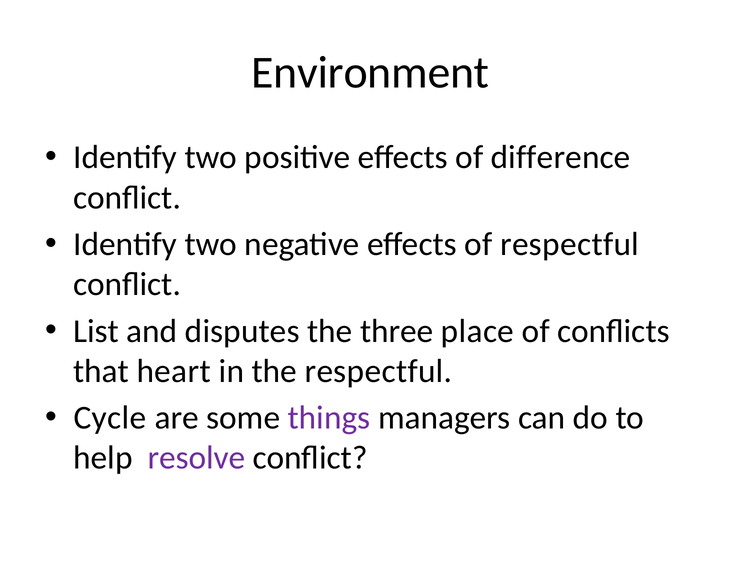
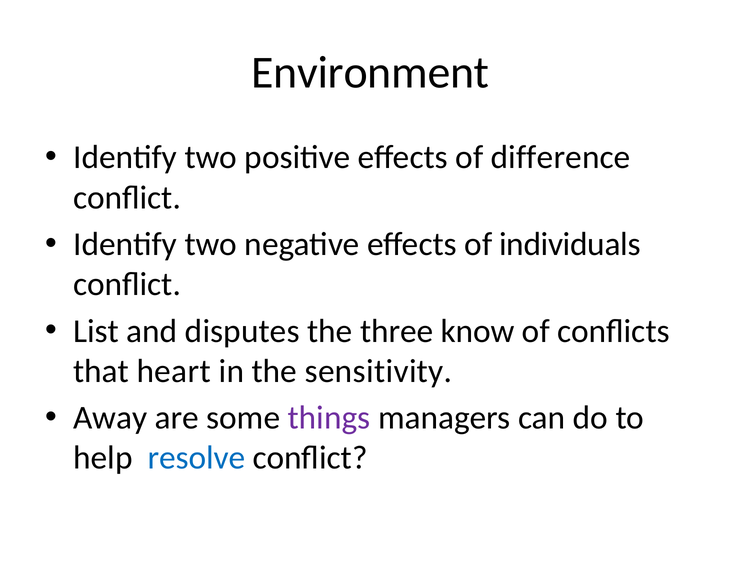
of respectful: respectful -> individuals (570, 244)
place: place -> know (478, 331)
the respectful: respectful -> sensitivity (378, 371)
Cycle: Cycle -> Away (110, 418)
resolve colour: purple -> blue (196, 458)
